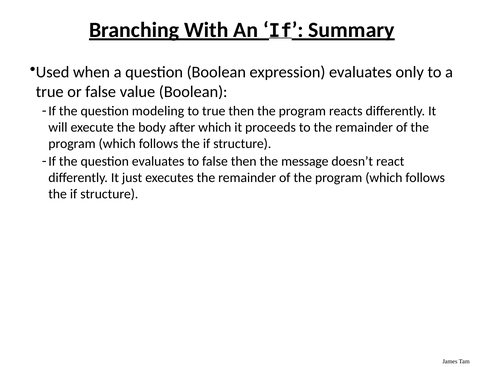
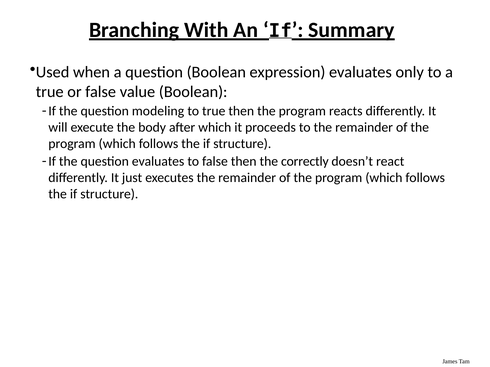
message: message -> correctly (305, 162)
